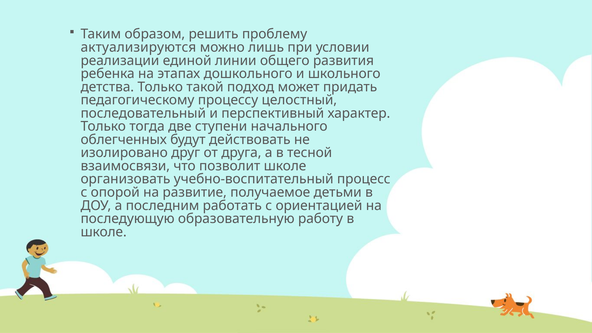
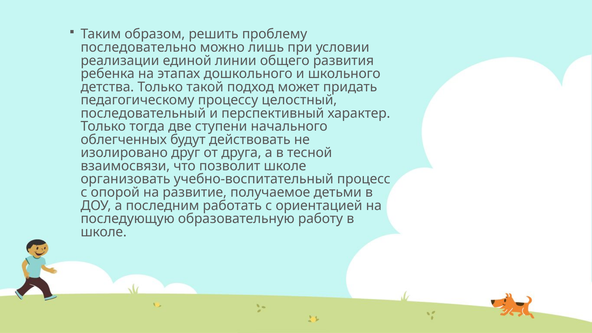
актуализируются: актуализируются -> последовательно (138, 47)
